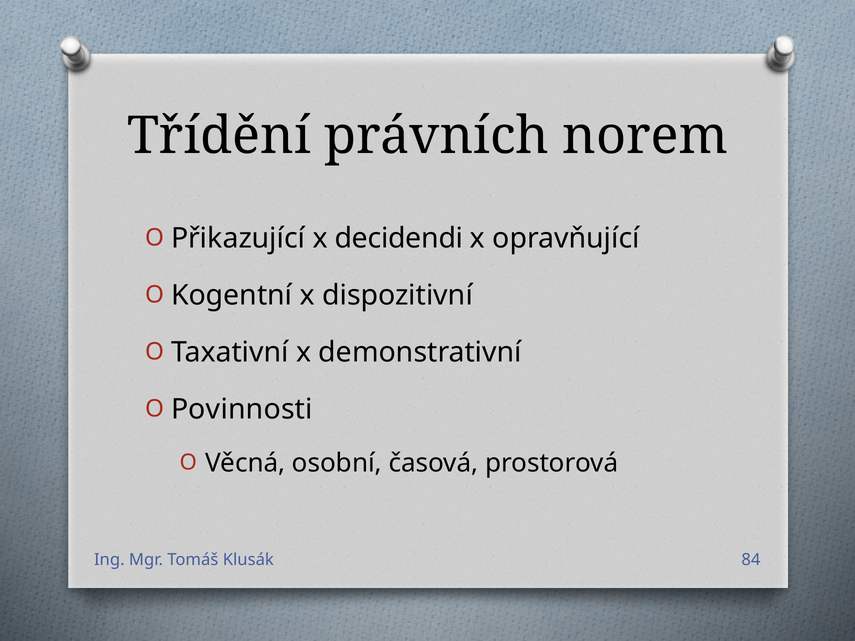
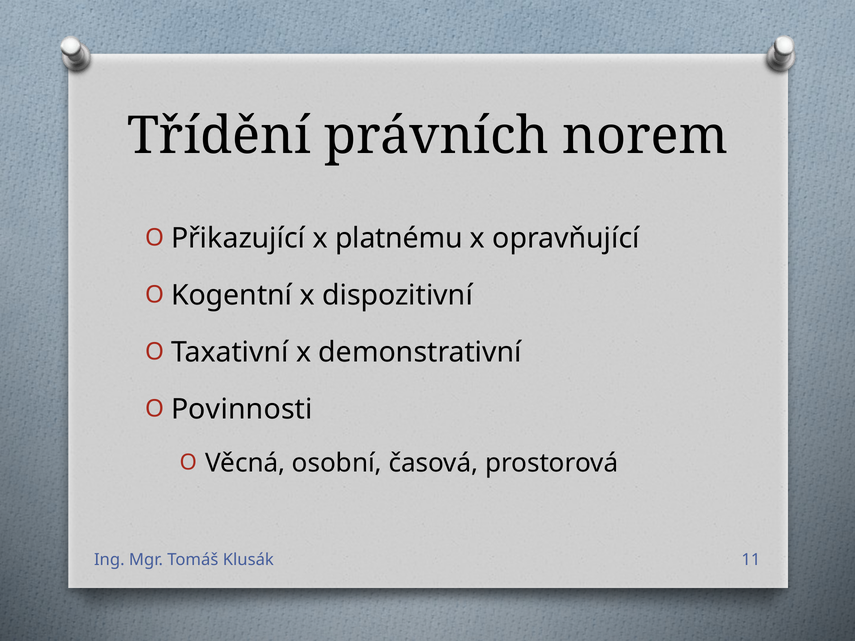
decidendi: decidendi -> platnému (399, 239)
84: 84 -> 11 (751, 560)
